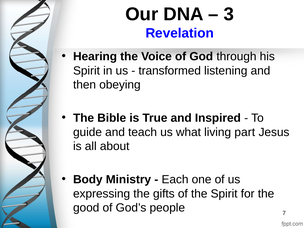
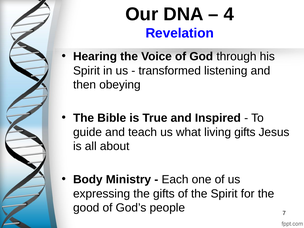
3: 3 -> 4 (229, 14)
living part: part -> gifts (245, 132)
